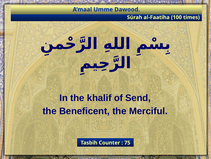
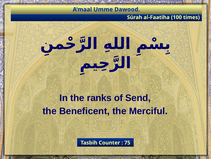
khalif: khalif -> ranks (99, 97)
